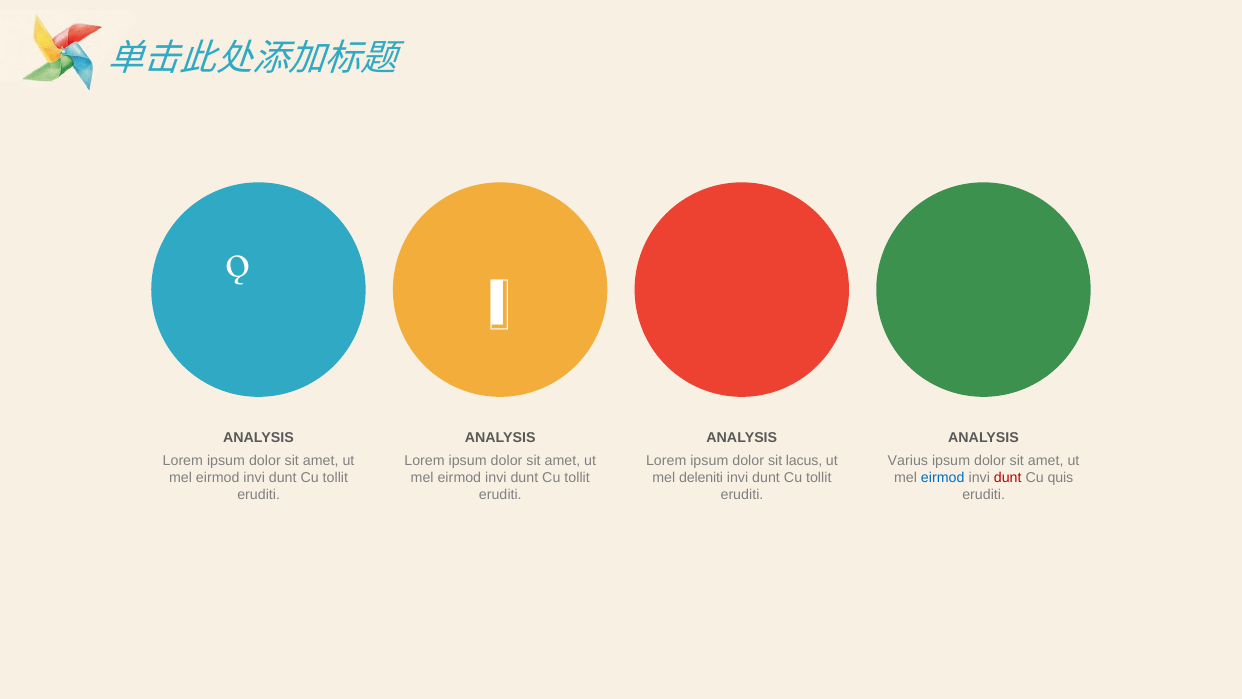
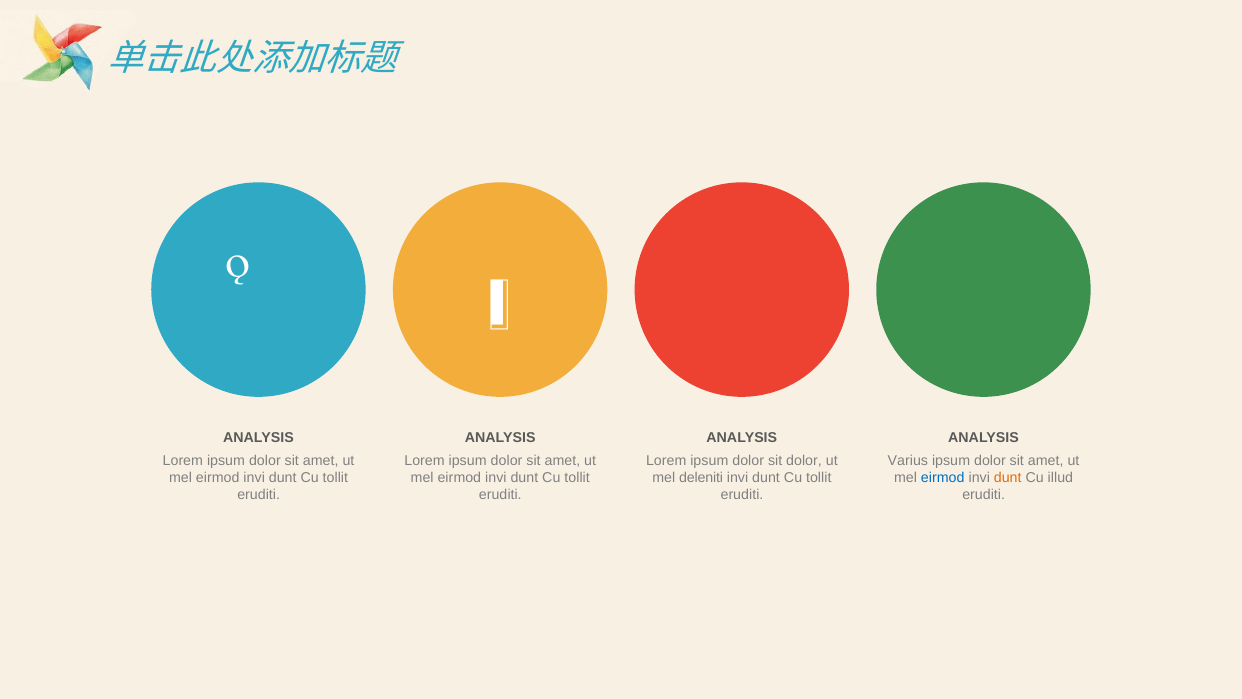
sit lacus: lacus -> dolor (804, 460)
dunt colour: red -> orange (1008, 477)
quis: quis -> illud (1060, 477)
